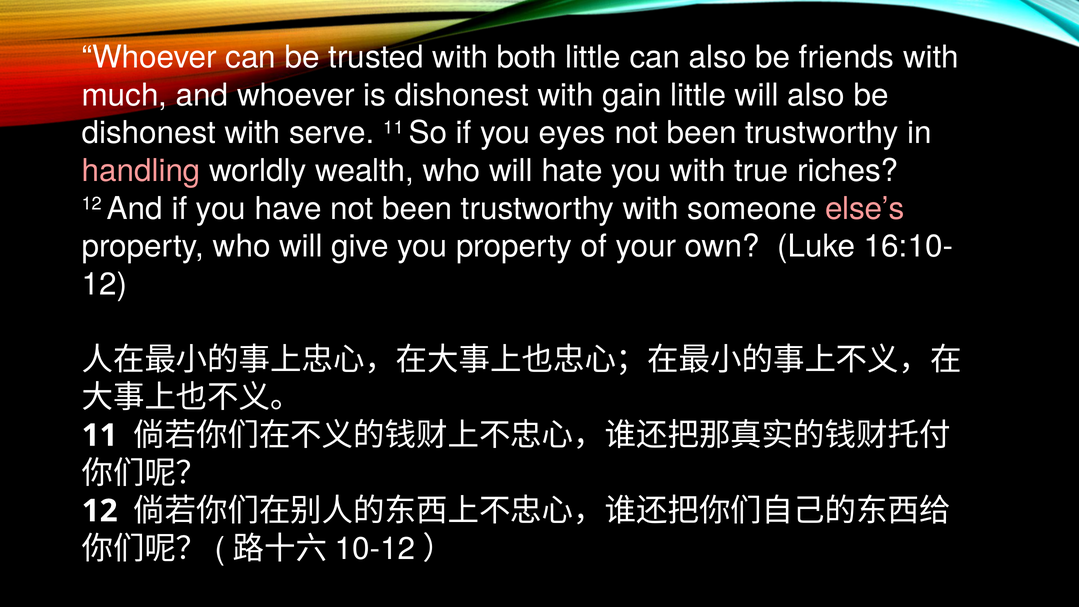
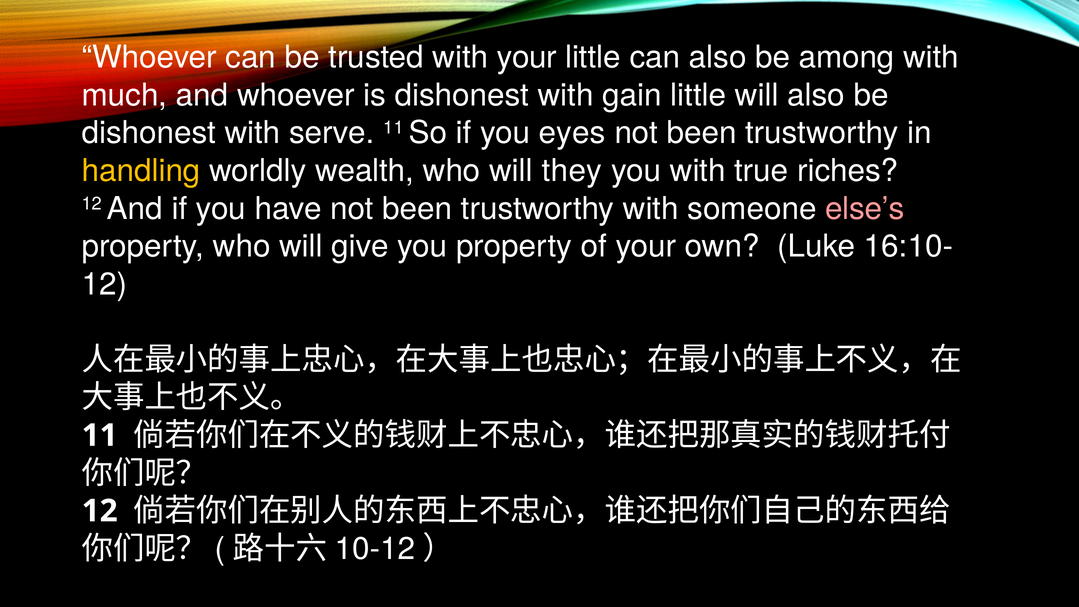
with both: both -> your (527, 57)
friends: friends -> among (847, 57)
handling colour: pink -> yellow (141, 171)
hate: hate -> they (572, 171)
